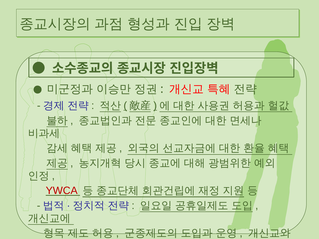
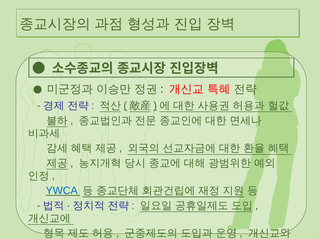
YWCA colour: red -> blue (62, 191)
